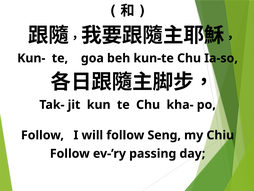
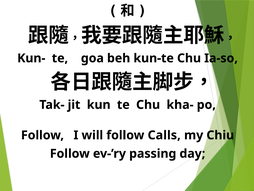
Seng: Seng -> Calls (164, 135)
